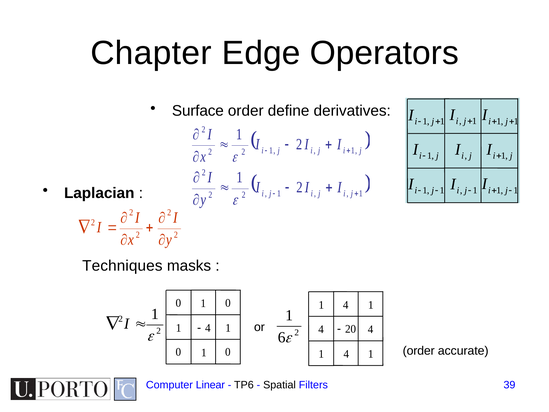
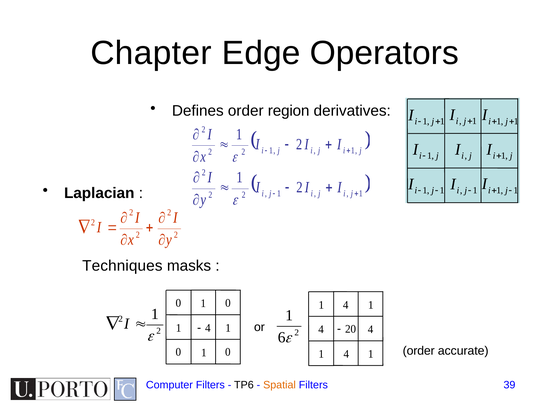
Surface: Surface -> Defines (198, 111)
define: define -> region (289, 111)
Computer Linear: Linear -> Filters (210, 385)
Spatial colour: black -> orange (280, 385)
